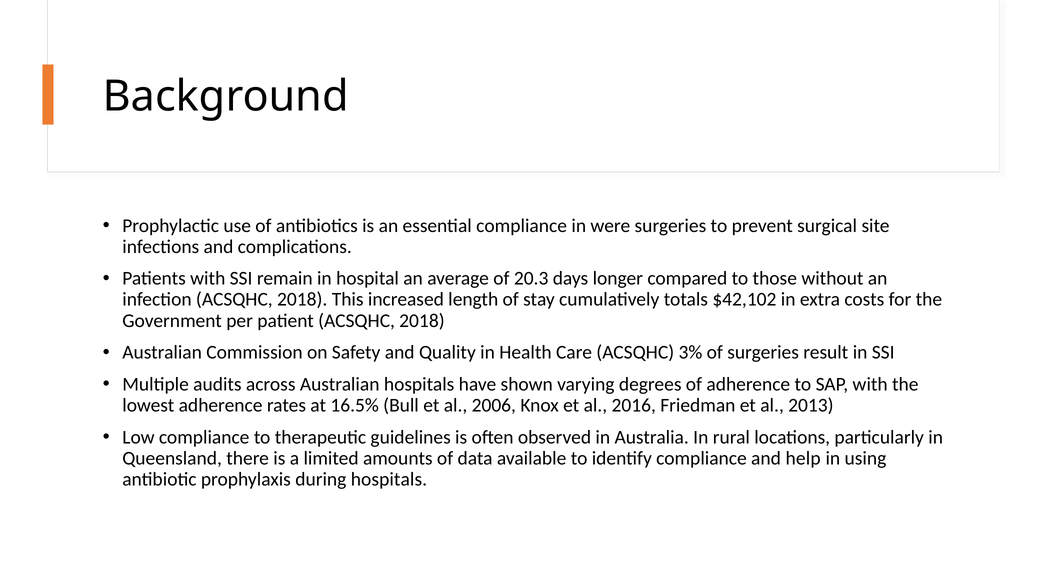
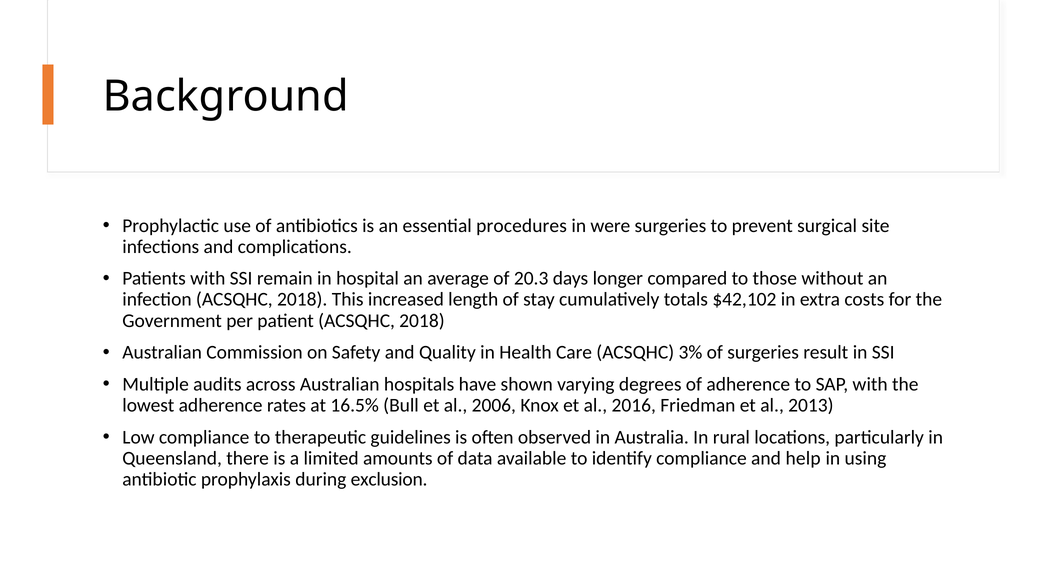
essential compliance: compliance -> procedures (522, 226)
during hospitals: hospitals -> exclusion (389, 480)
